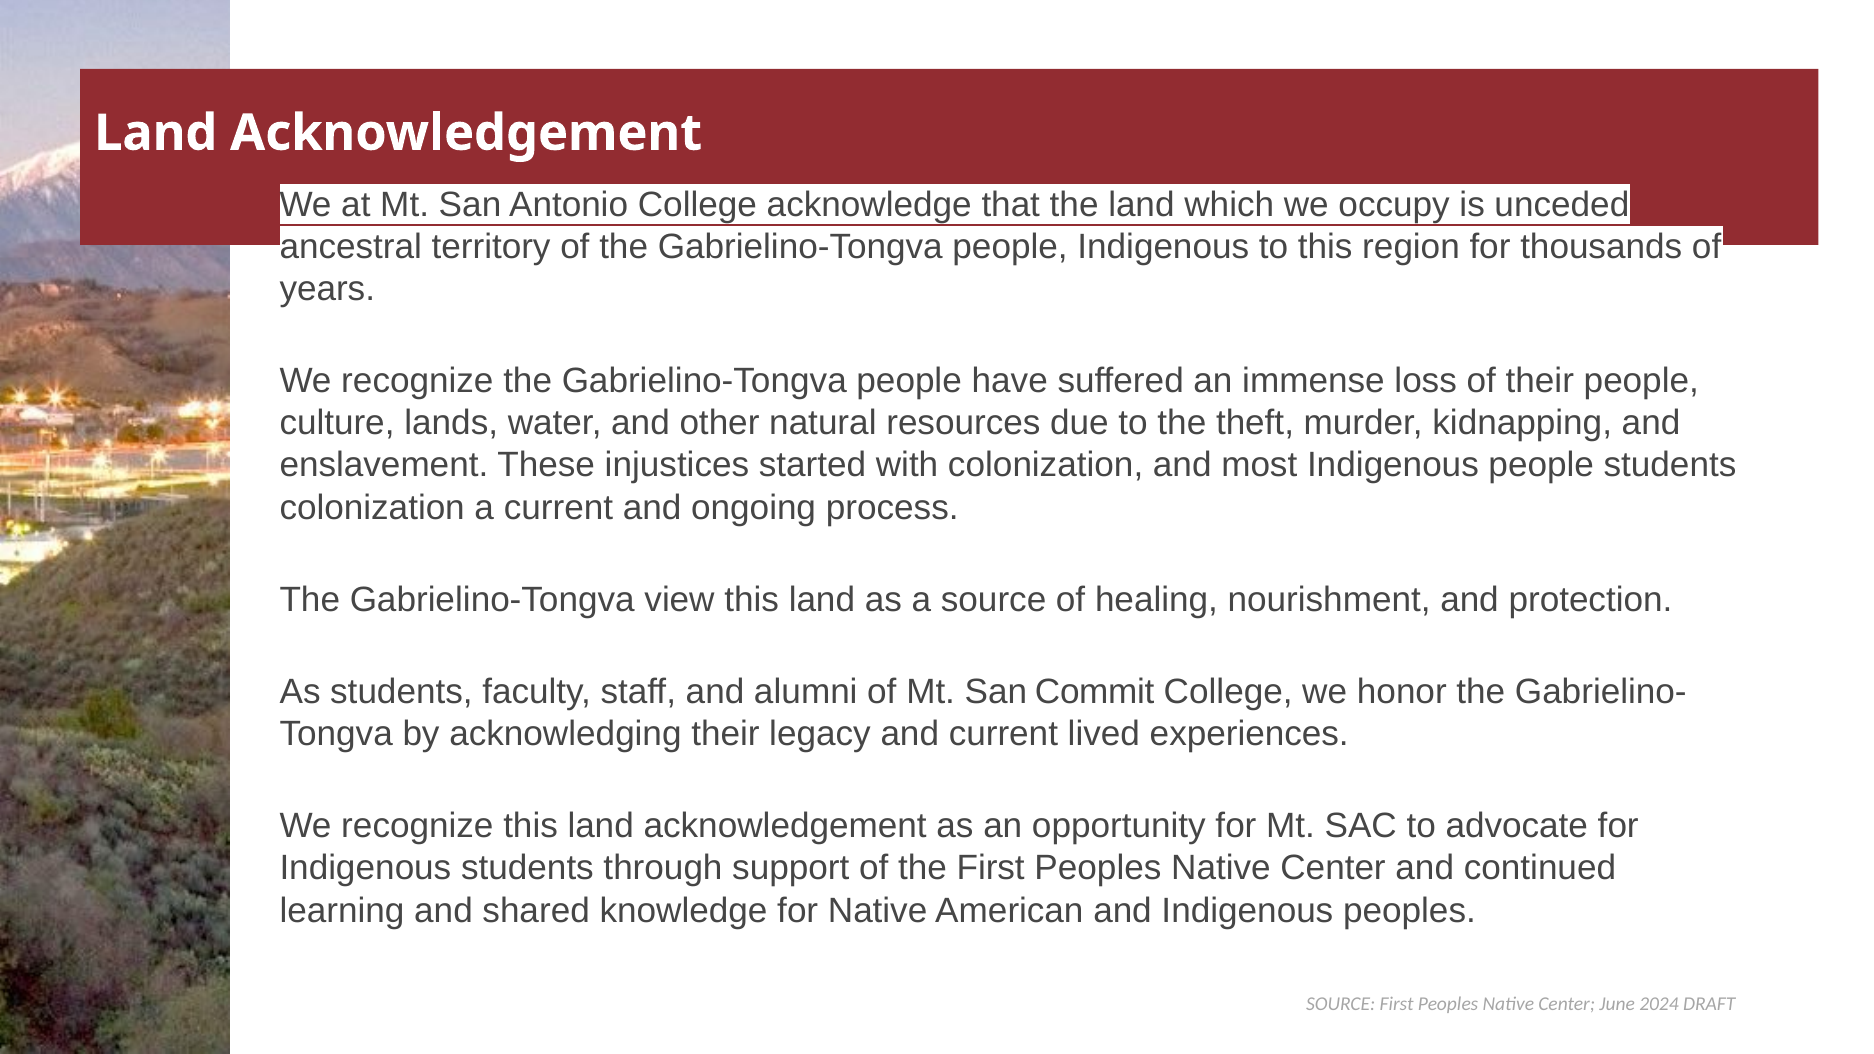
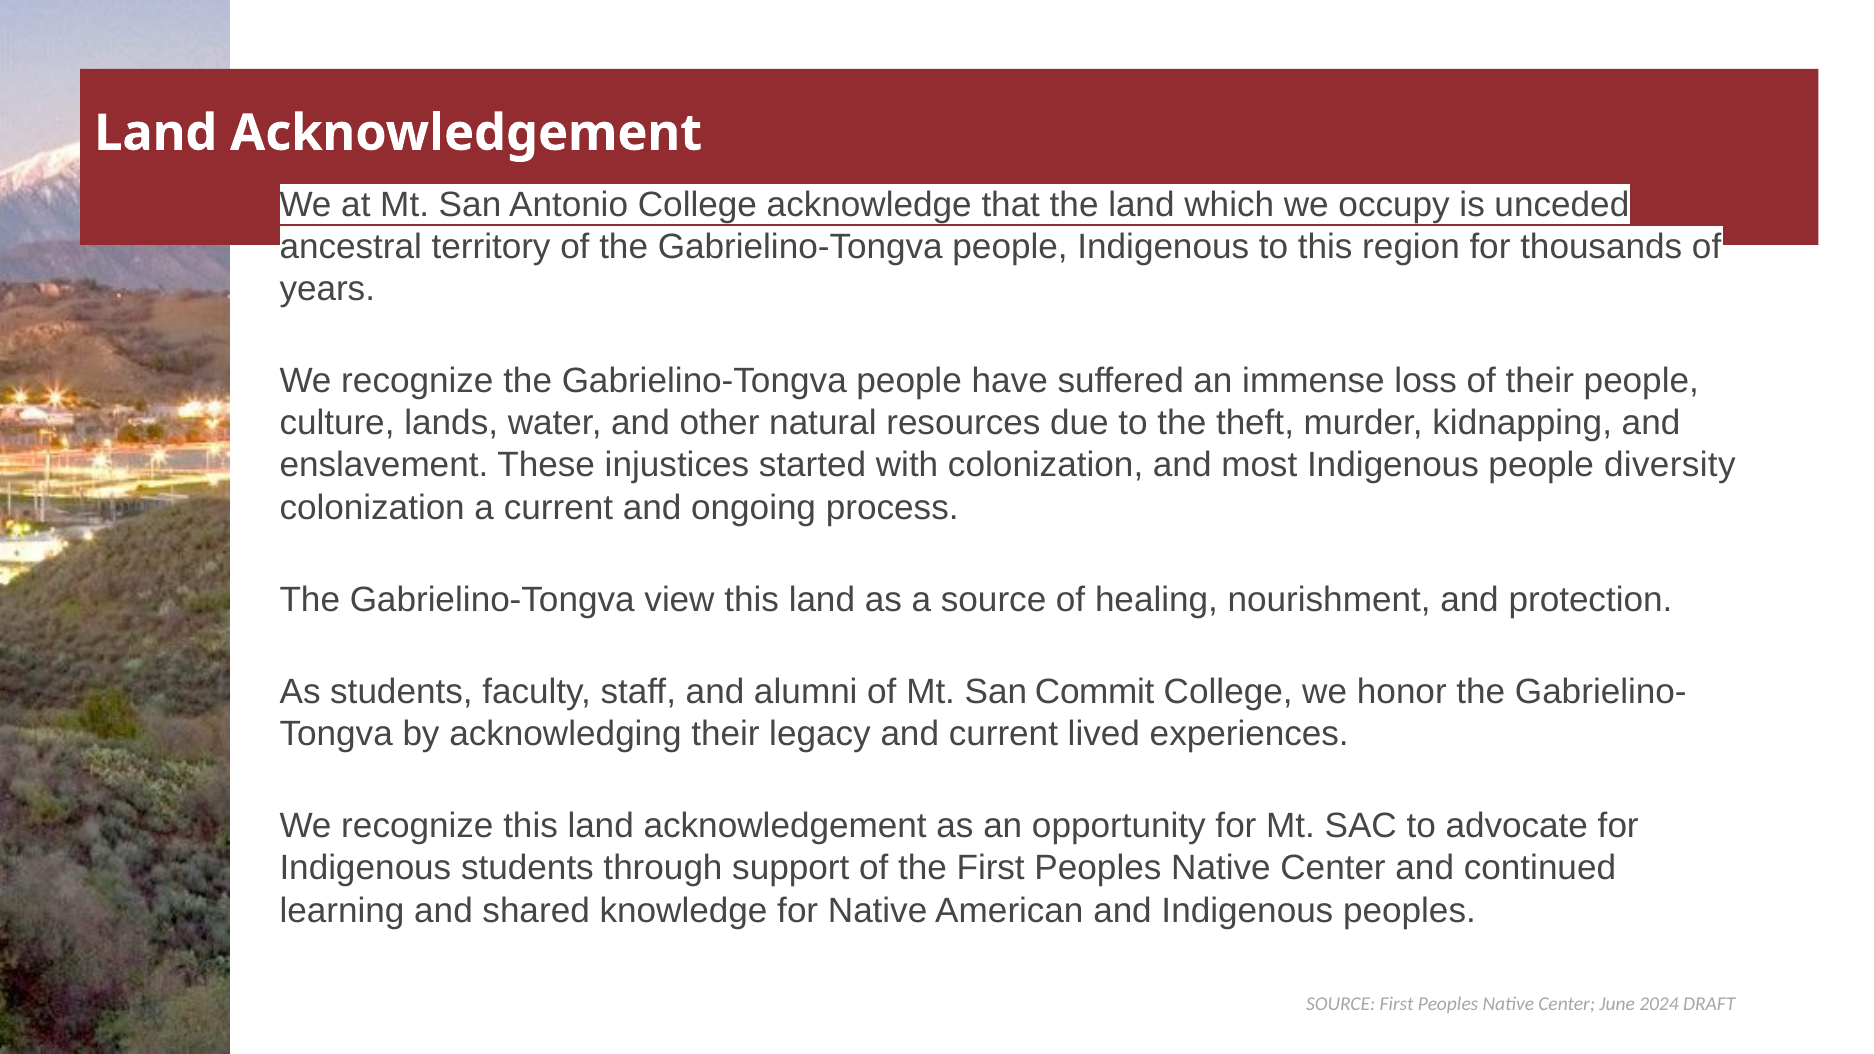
people students: students -> diversity (1670, 465)
